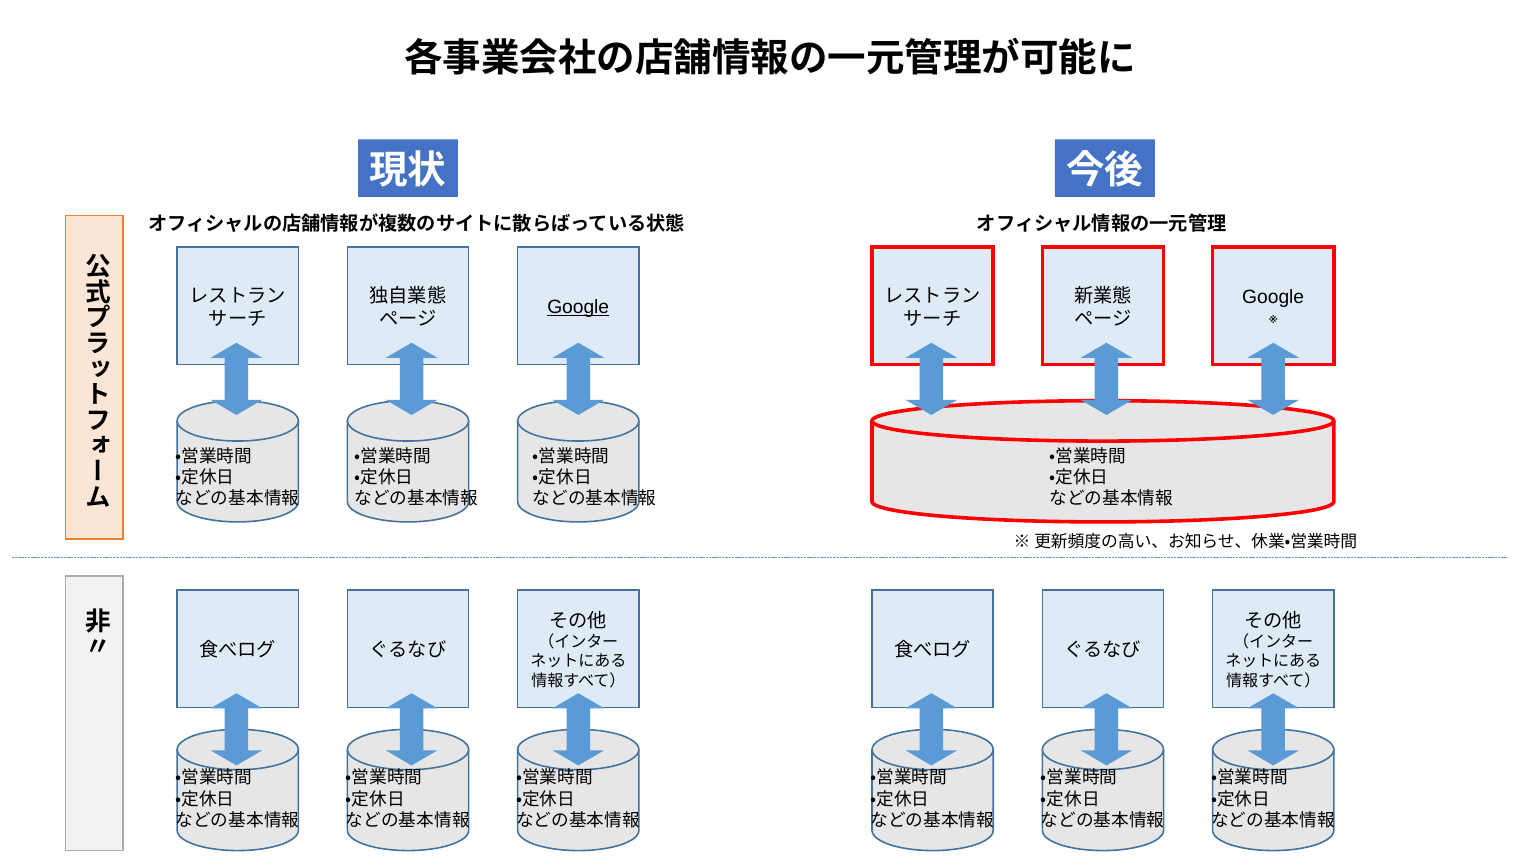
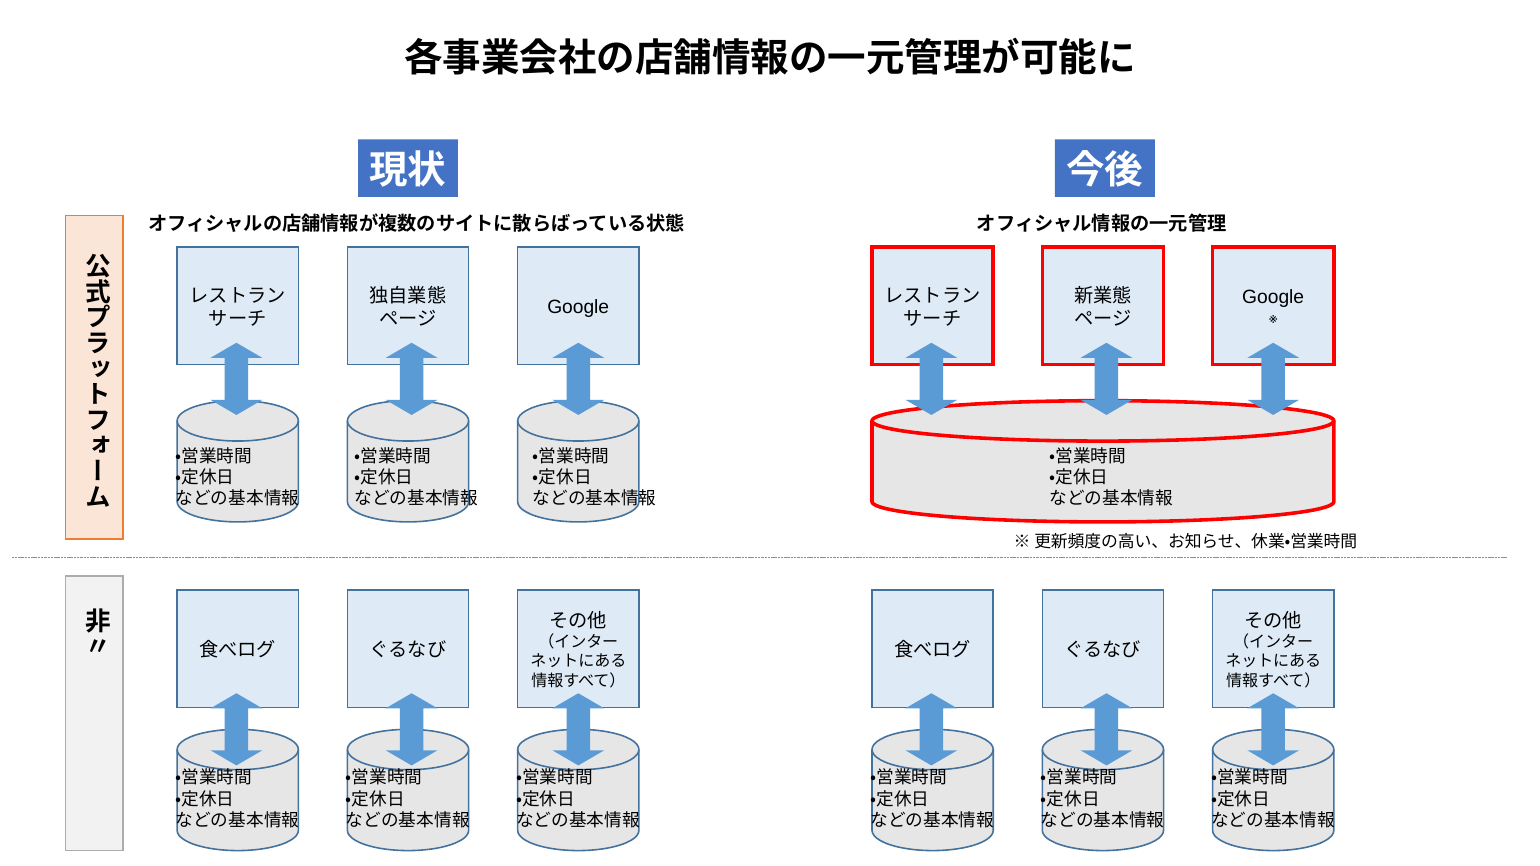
Google underline: present -> none (578, 307)
